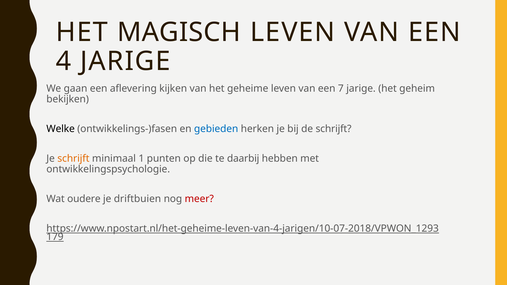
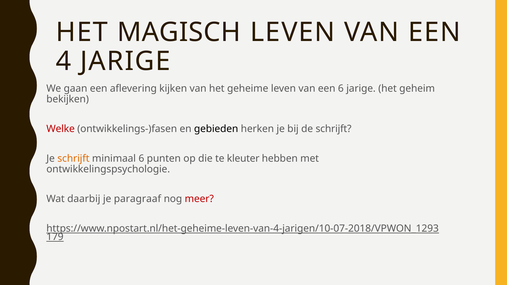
een 7: 7 -> 6 (341, 89)
Welke colour: black -> red (61, 129)
gebieden colour: blue -> black (216, 129)
minimaal 1: 1 -> 6 (141, 159)
daarbij: daarbij -> kleuter (243, 159)
oudere: oudere -> daarbij (84, 199)
driftbuien: driftbuien -> paragraaf (137, 199)
